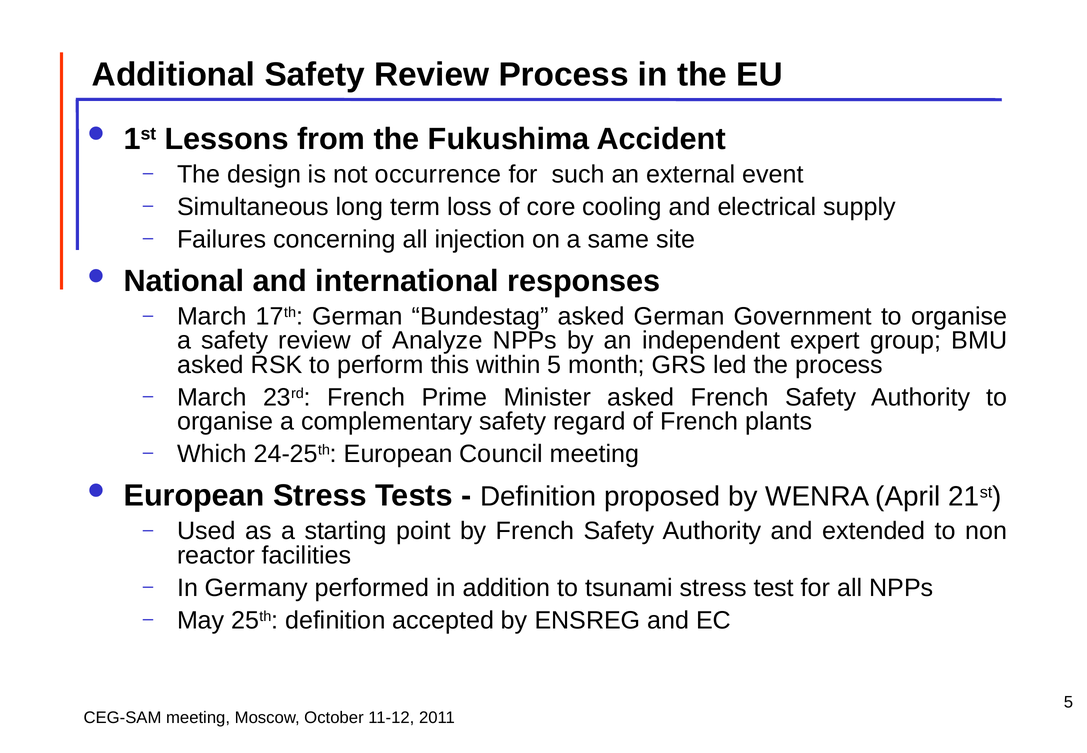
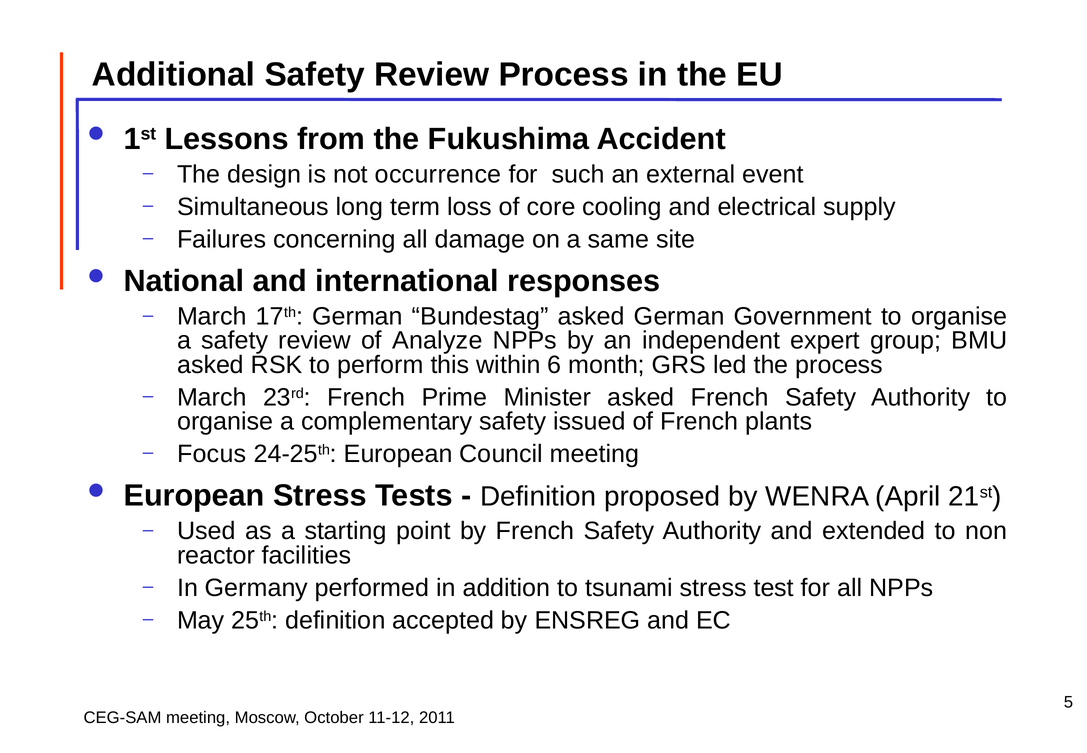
injection: injection -> damage (480, 239)
within 5: 5 -> 6 (554, 365)
regard: regard -> issued (589, 421)
Which: Which -> Focus (212, 454)
